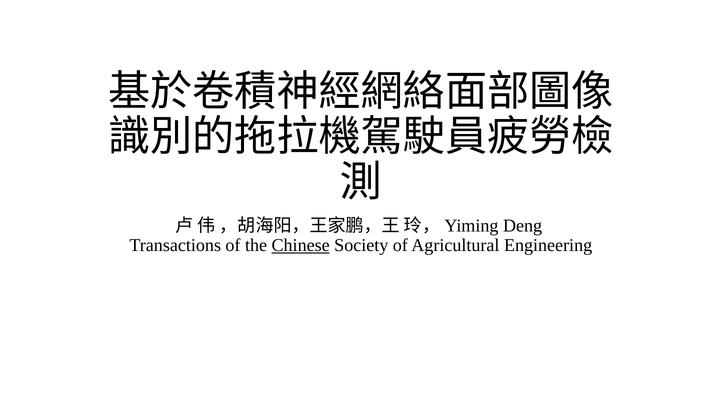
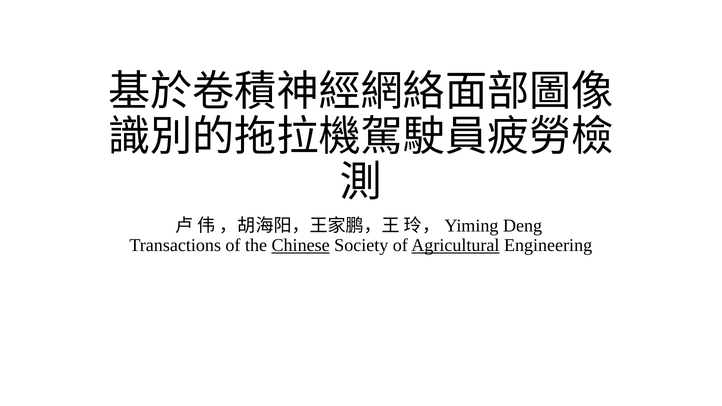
Agricultural underline: none -> present (455, 245)
